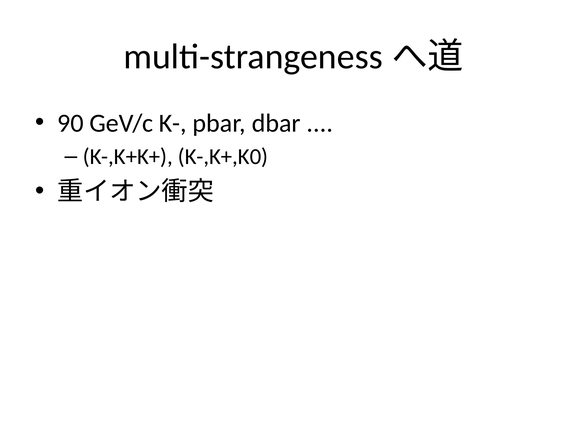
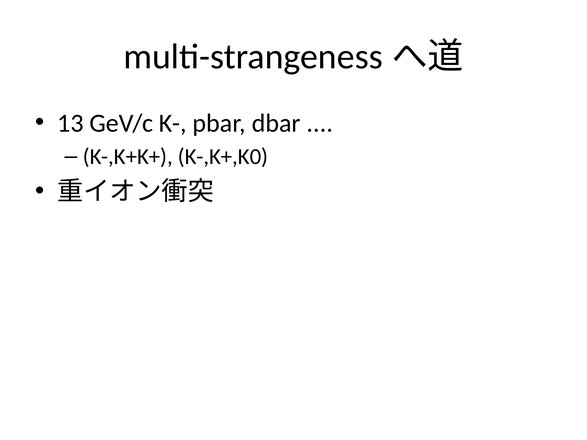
90: 90 -> 13 (70, 123)
